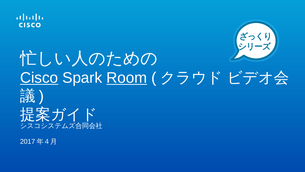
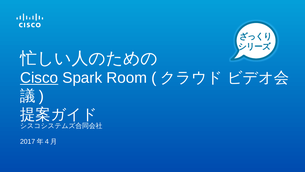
Room underline: present -> none (127, 78)
